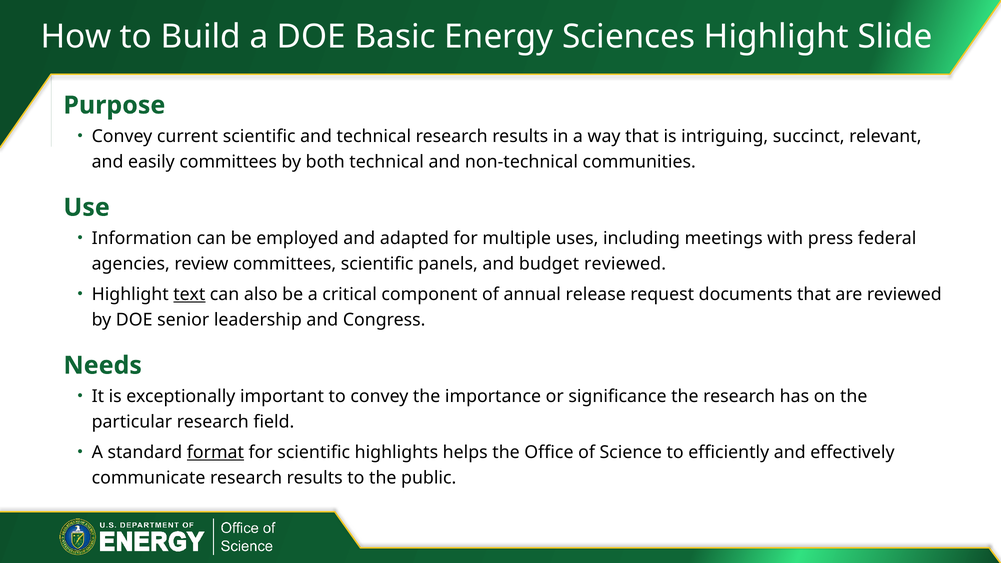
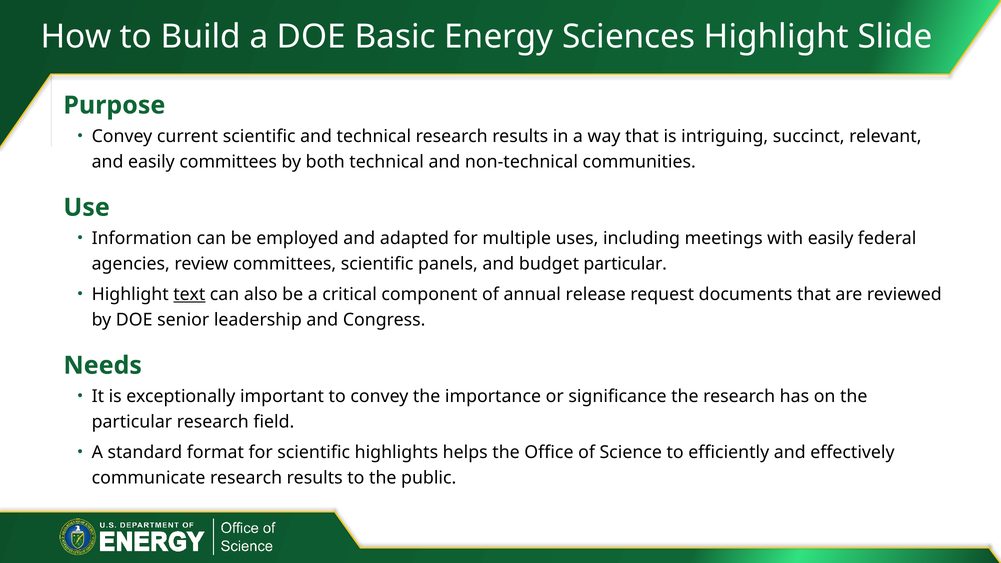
with press: press -> easily (831, 238)
budget reviewed: reviewed -> particular (625, 264)
format underline: present -> none (215, 452)
